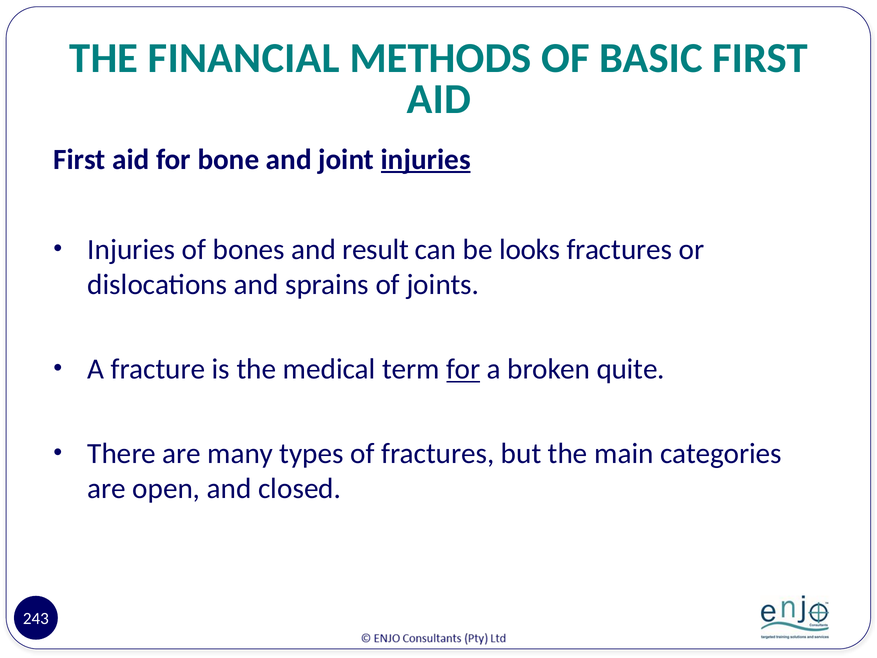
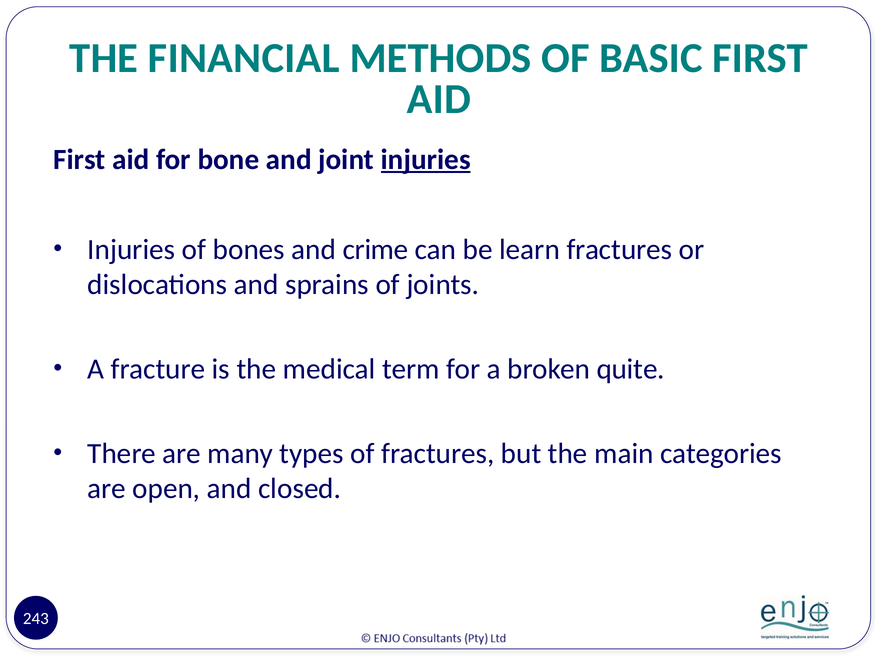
result: result -> crime (376, 250)
looks: looks -> learn (530, 250)
for underline: present -> none (463, 369)
